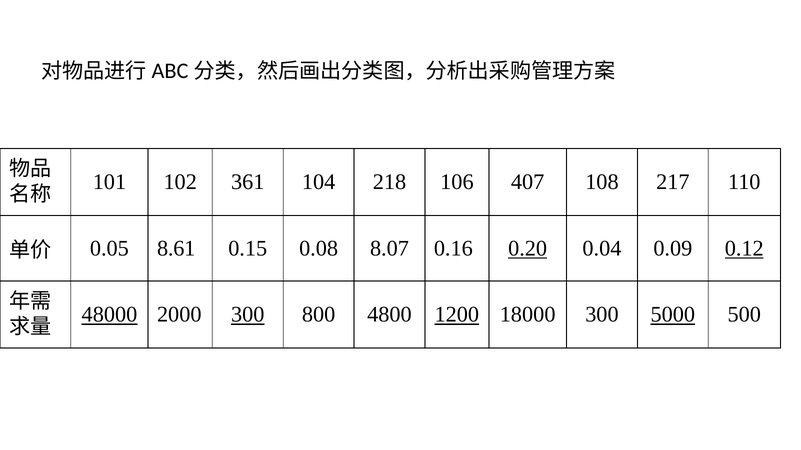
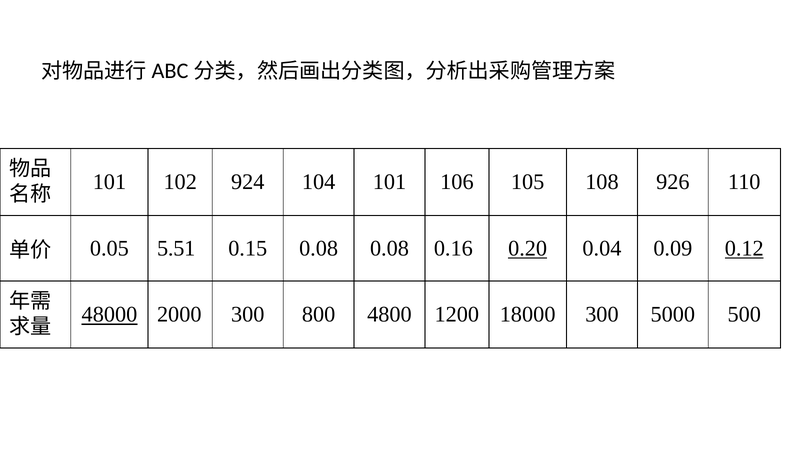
361: 361 -> 924 (248, 182)
104 218: 218 -> 101 (390, 182)
407: 407 -> 105 (528, 182)
217: 217 -> 926 (673, 182)
8.61: 8.61 -> 5.51 (176, 249)
0.08 8.07: 8.07 -> 0.08 (389, 249)
300 underline: present -> none (248, 315)
1200 underline: present -> none (457, 315)
5000 underline: present -> none (673, 315)
